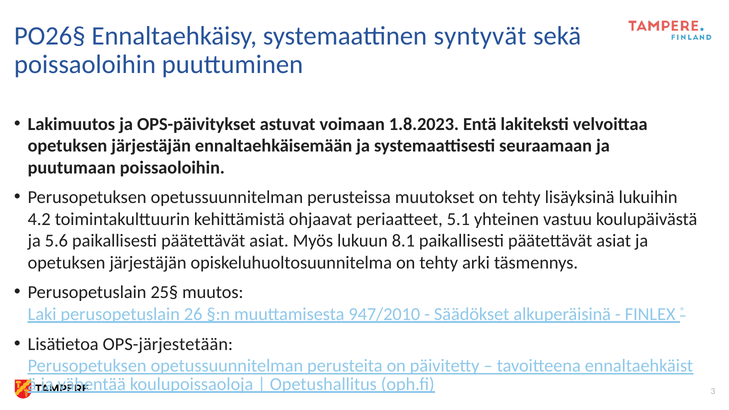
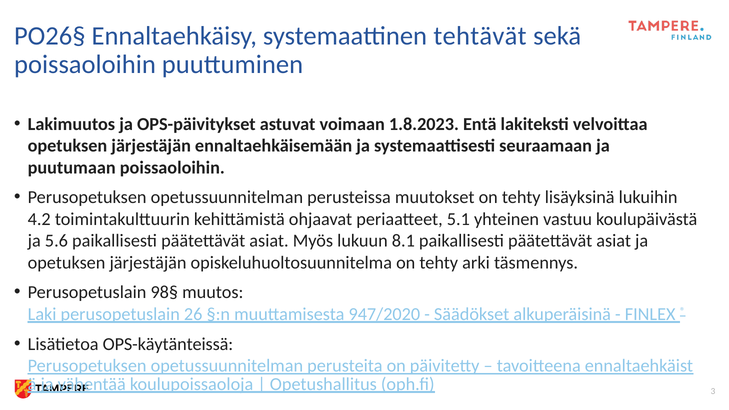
syntyvät: syntyvät -> tehtävät (480, 36)
25§: 25§ -> 98§ (164, 292)
947/2010: 947/2010 -> 947/2020 (384, 314)
OPS-järjestetään: OPS-järjestetään -> OPS-käytänteissä (168, 344)
